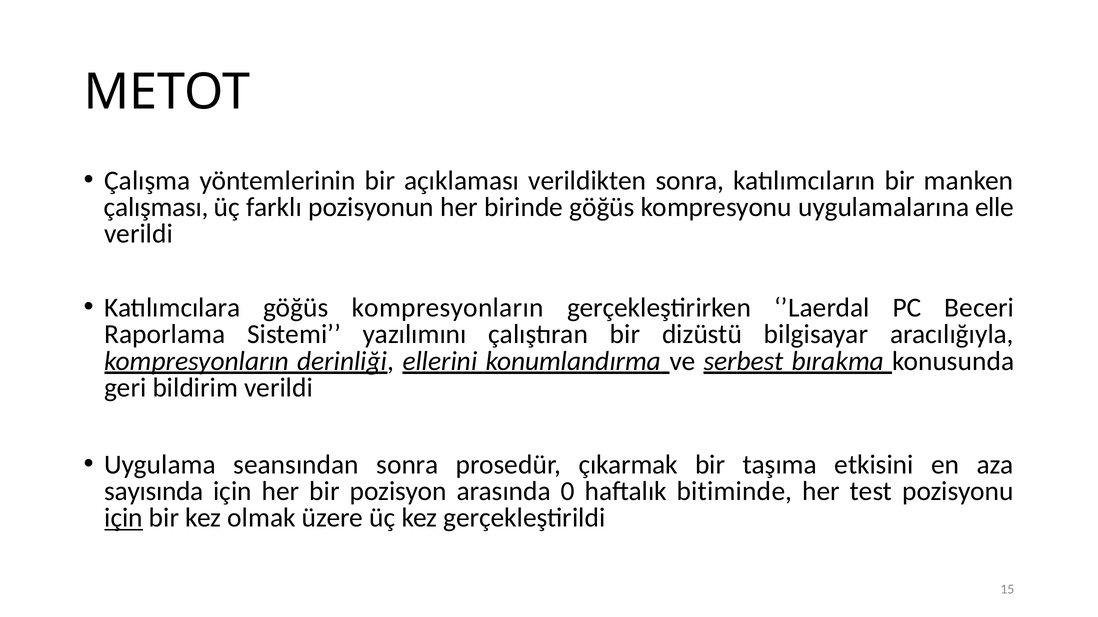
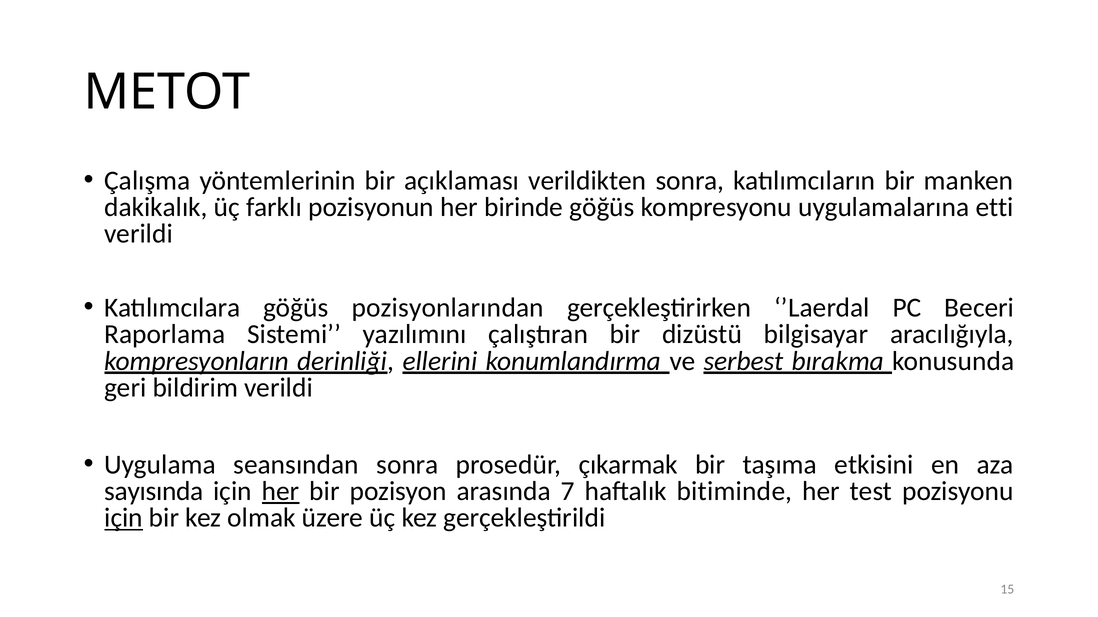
çalışması: çalışması -> dakikalık (156, 207)
elle: elle -> etti (995, 207)
göğüs kompresyonların: kompresyonların -> pozisyonlarından (448, 308)
her underline: none -> present (281, 492)
0: 0 -> 7 (568, 492)
